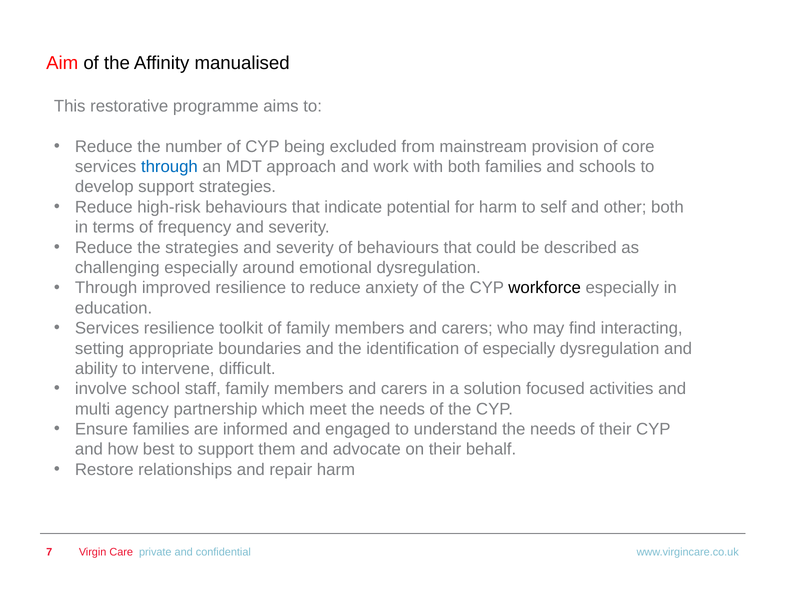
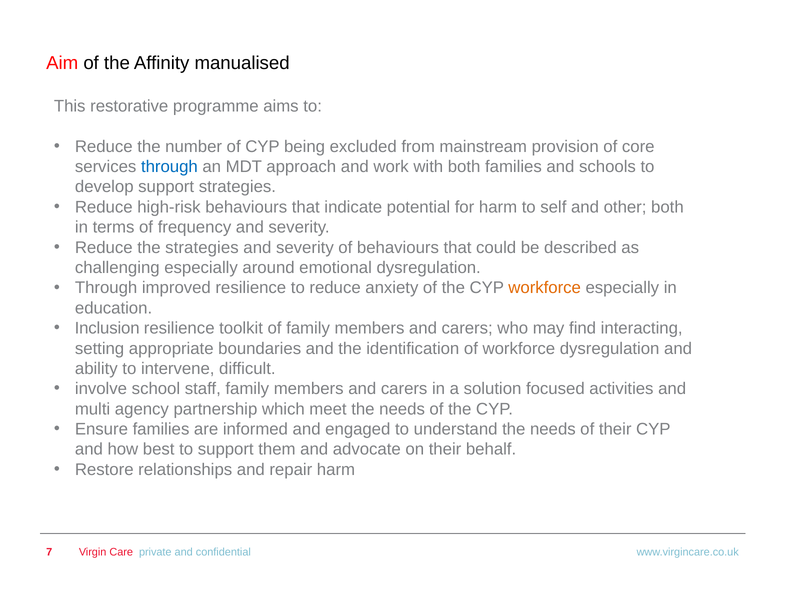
workforce colour: black -> orange (545, 288)
Services: Services -> Inclusion (107, 328)
of especially: especially -> workforce (519, 348)
